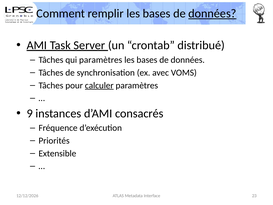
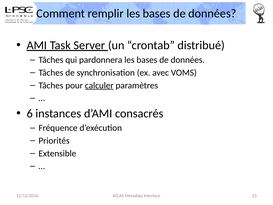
données underline: present -> none (212, 14)
qui paramètres: paramètres -> pardonnera (101, 60)
9: 9 -> 6 (30, 113)
